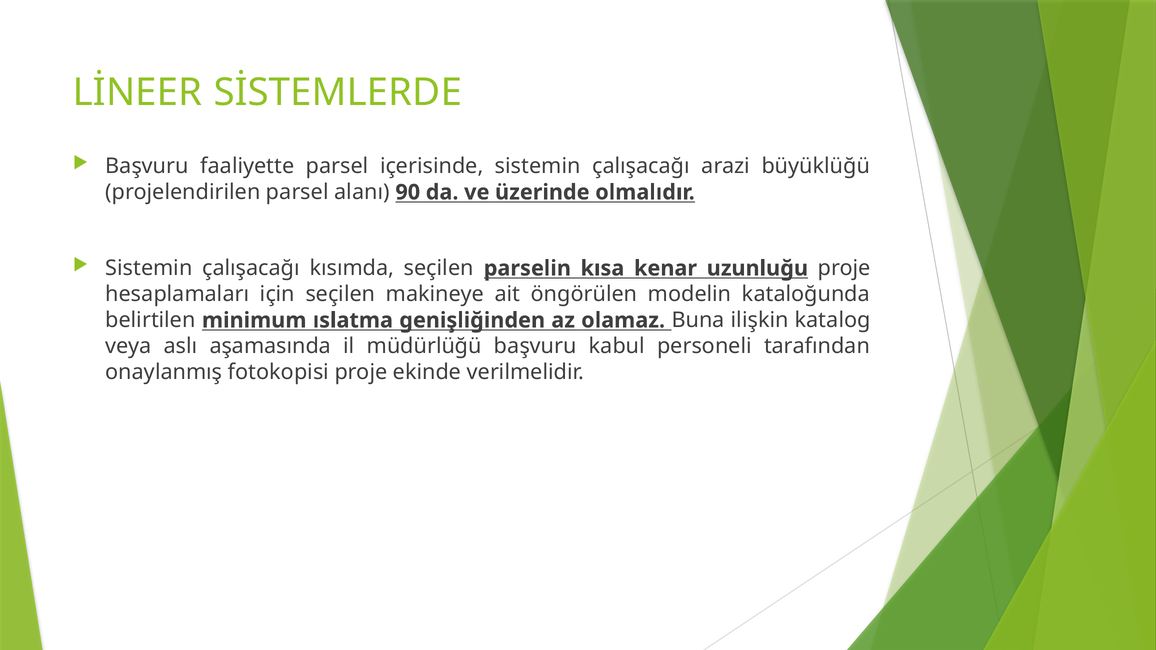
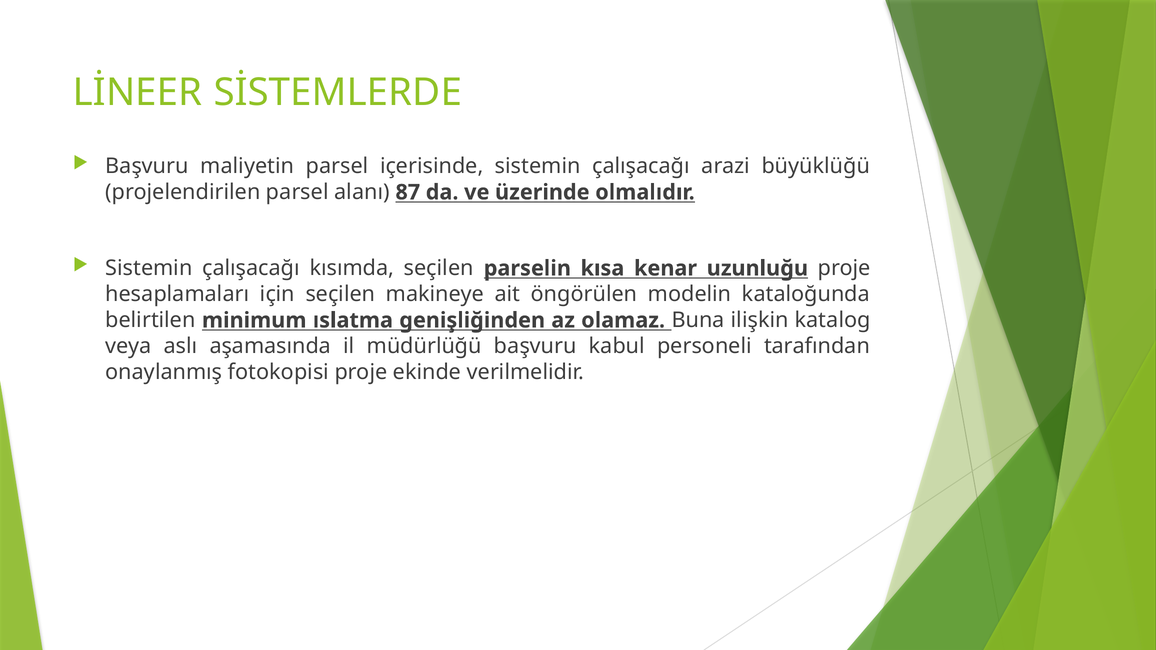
faaliyette: faaliyette -> maliyetin (247, 166)
90: 90 -> 87 (408, 192)
